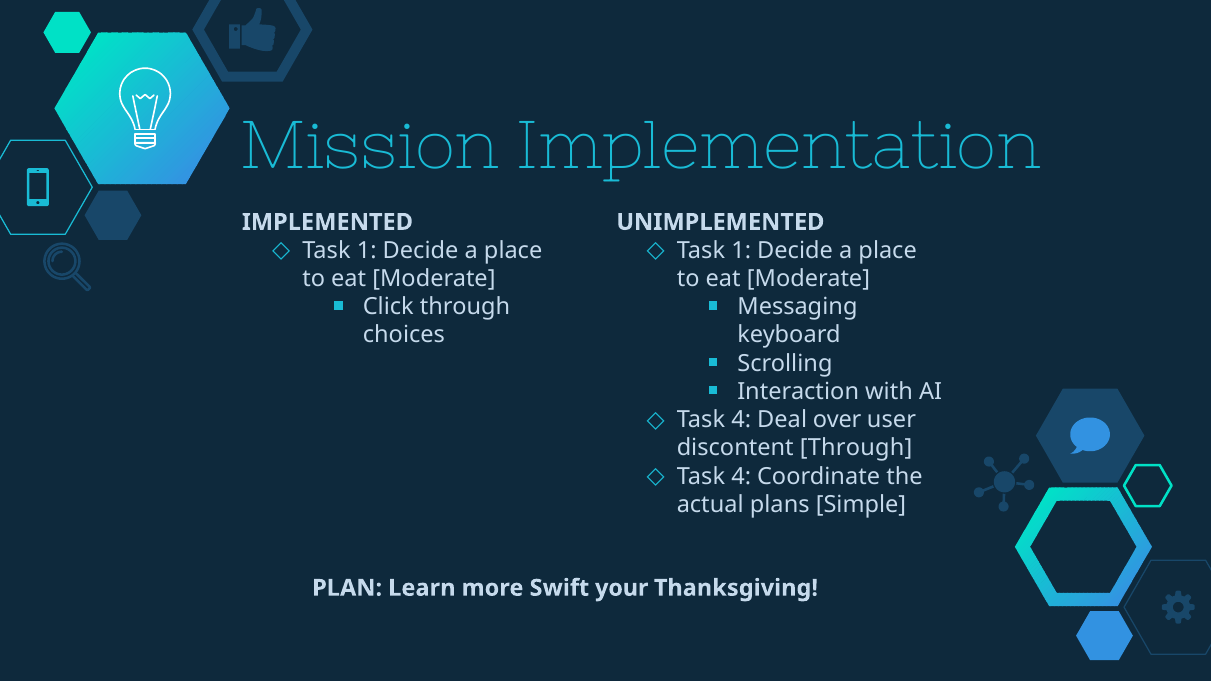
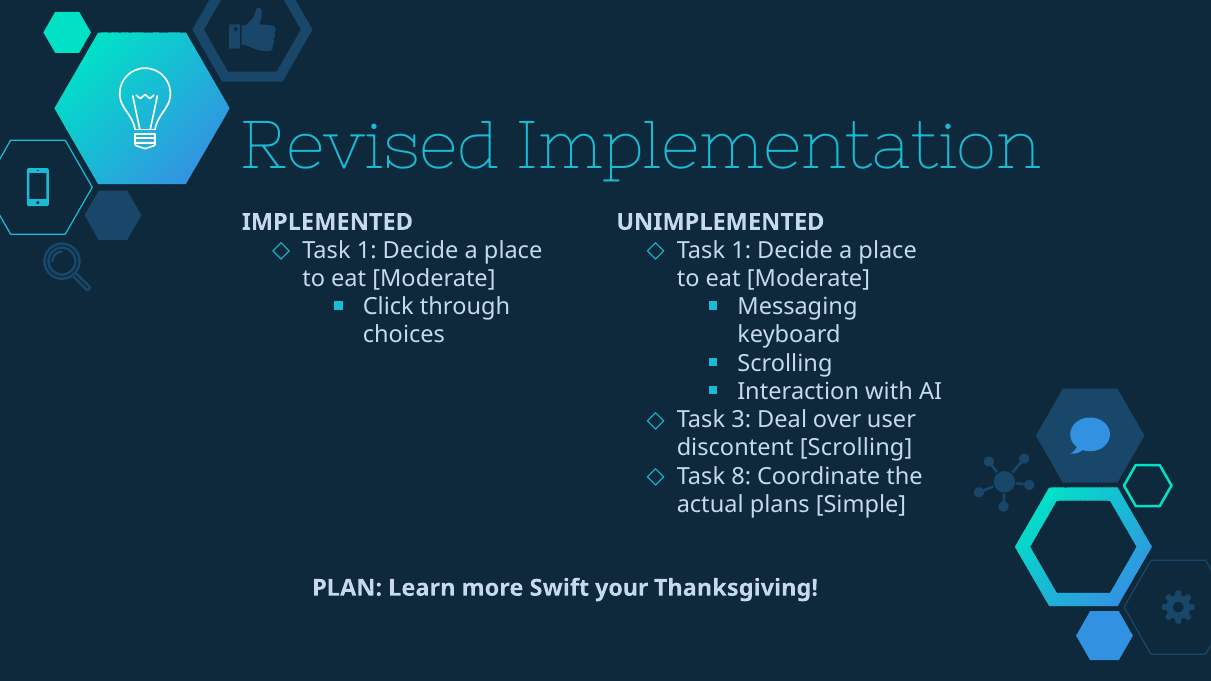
Mission: Mission -> Revised (370, 146)
4: 4 -> 3 (741, 420)
discontent Through: Through -> Scrolling (856, 448)
4: 4 -> 8 (741, 477)
